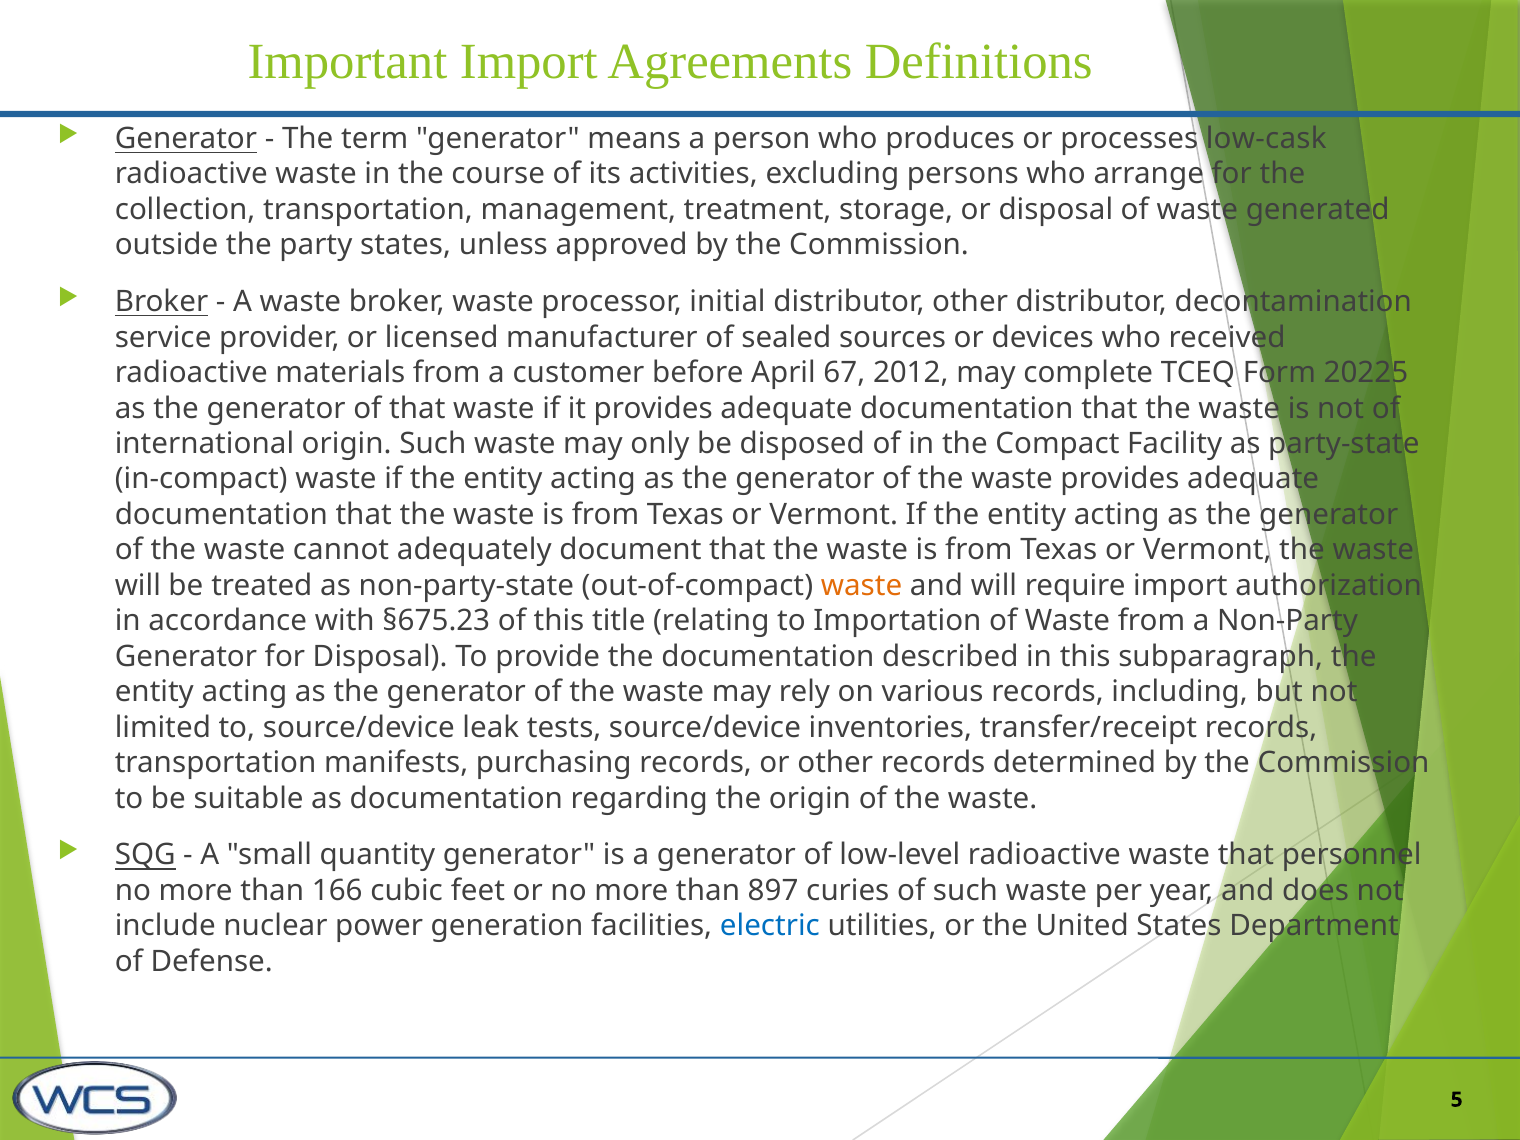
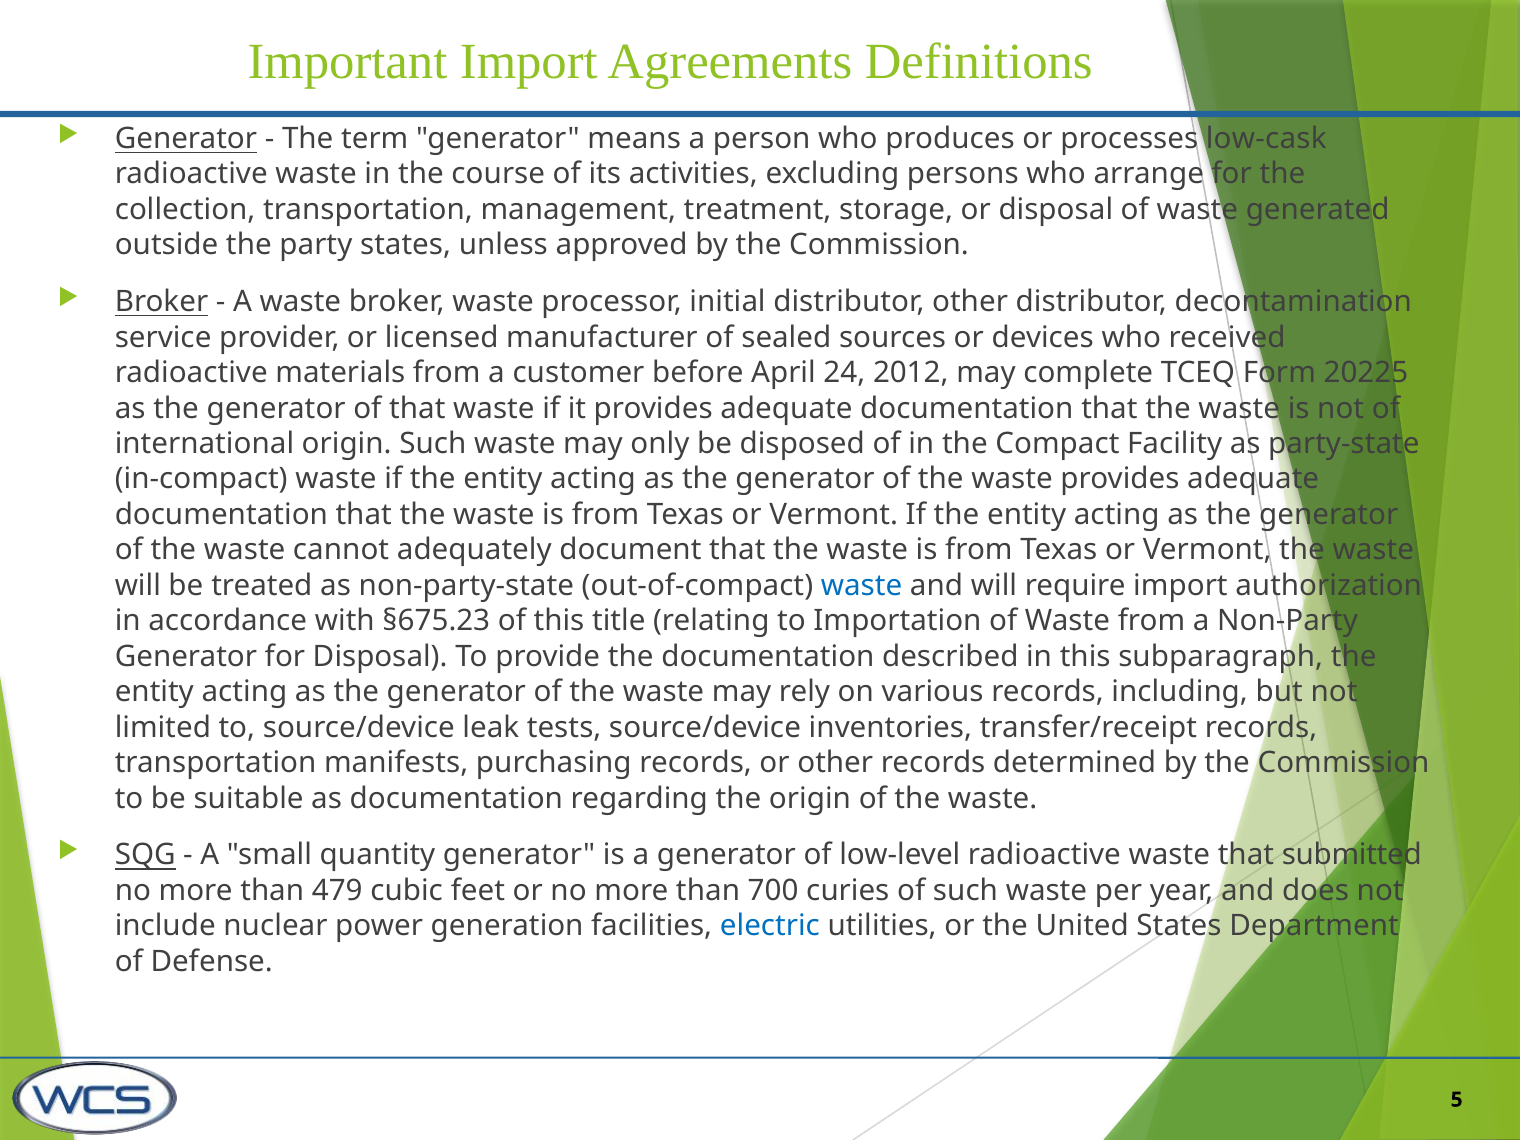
67: 67 -> 24 (844, 373)
waste colour: orange -> blue (862, 586)
personnel: personnel -> submitted (1352, 855)
166: 166 -> 479 (337, 891)
897: 897 -> 700 (773, 891)
